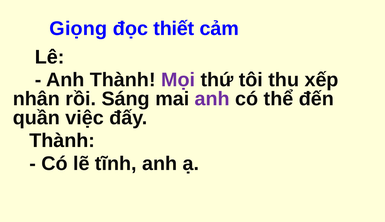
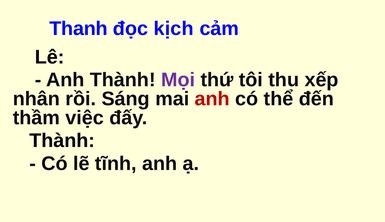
Giọng: Giọng -> Thanh (79, 29)
thiết: thiết -> kịch (174, 29)
anh colour: purple -> red (212, 99)
quần: quần -> thầm (36, 118)
